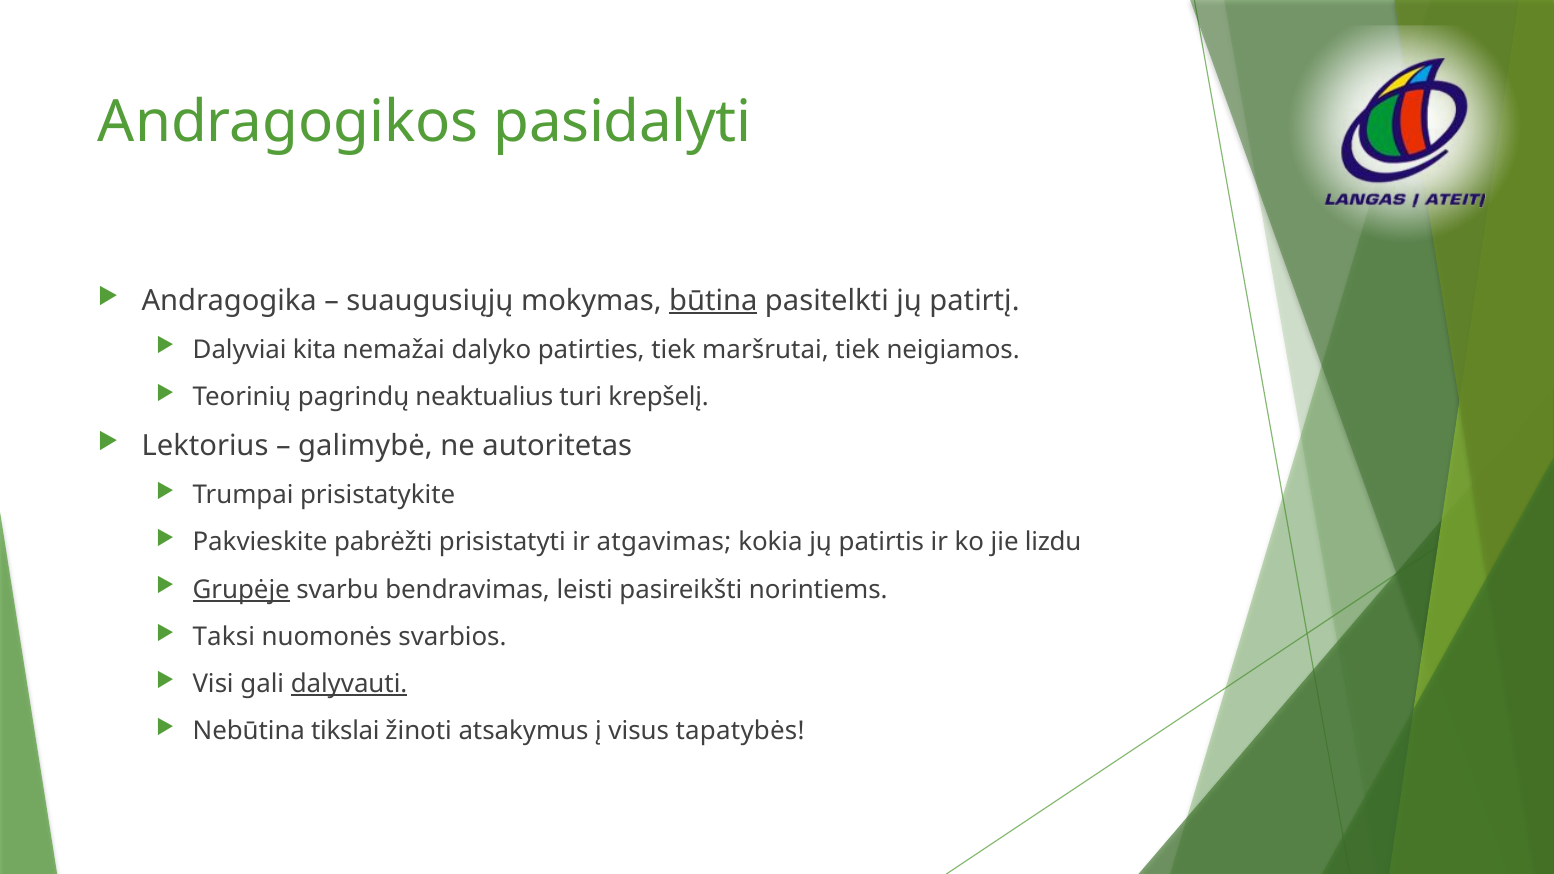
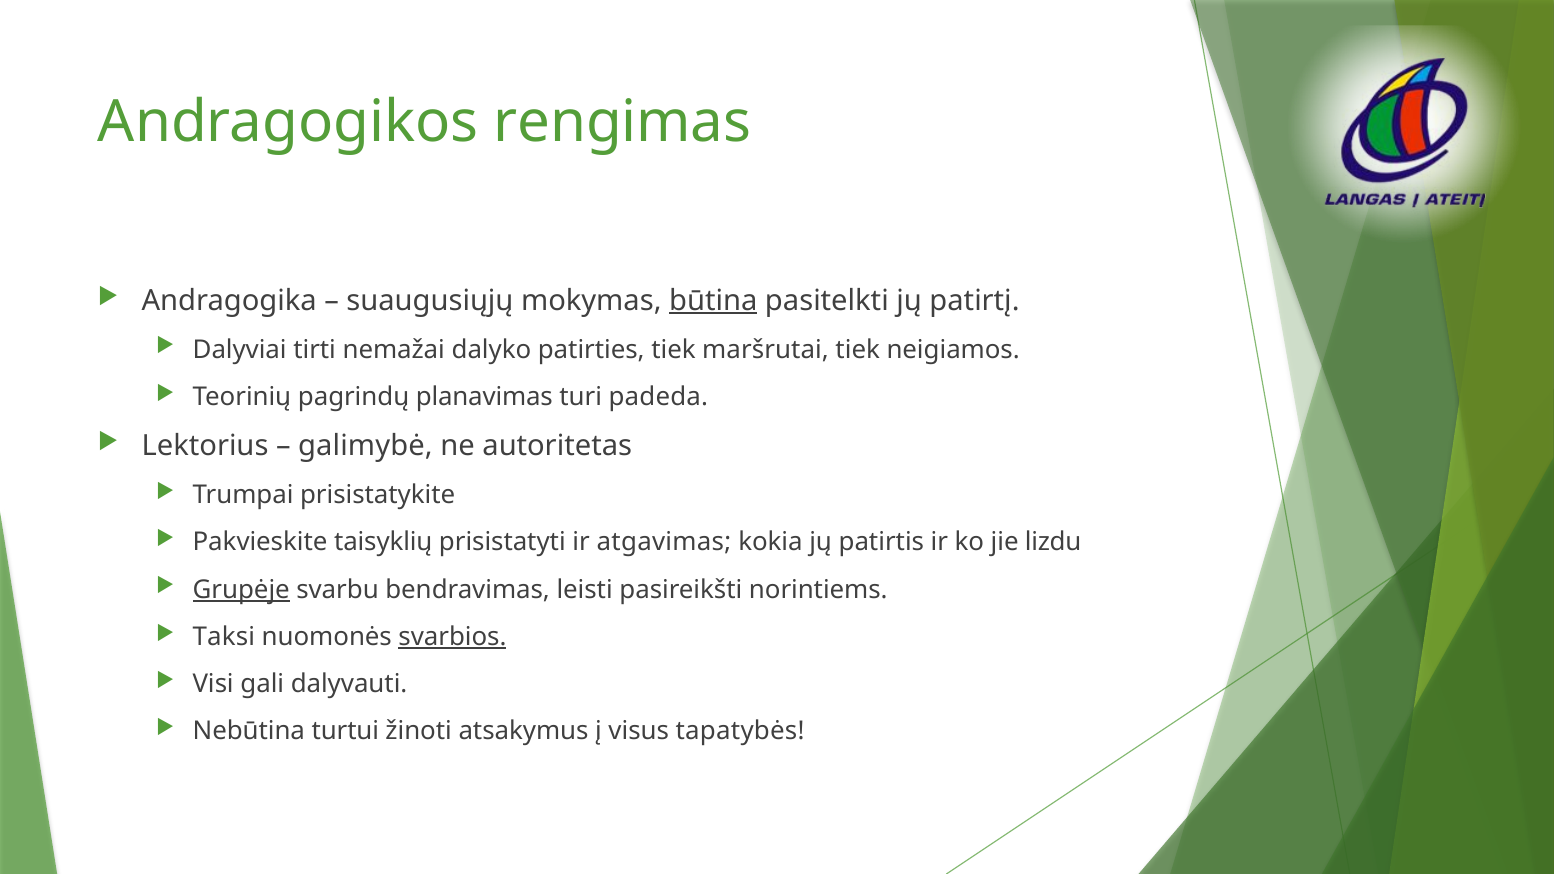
pasidalyti: pasidalyti -> rengimas (623, 123)
kita: kita -> tirti (315, 350)
neaktualius: neaktualius -> planavimas (484, 397)
krepšelį: krepšelį -> padeda (658, 397)
pabrėžti: pabrėžti -> taisyklių (383, 542)
svarbios underline: none -> present (452, 637)
dalyvauti underline: present -> none (349, 684)
tikslai: tikslai -> turtui (345, 731)
